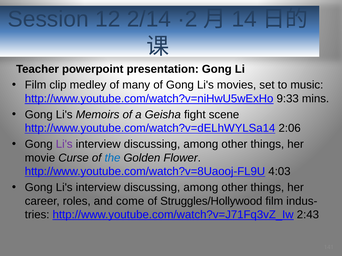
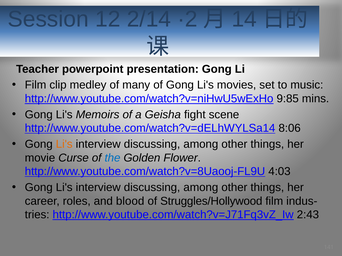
9:33: 9:33 -> 9:85 (288, 99)
2:06: 2:06 -> 8:06 (290, 128)
Li's colour: purple -> orange (64, 144)
come: come -> blood (130, 201)
